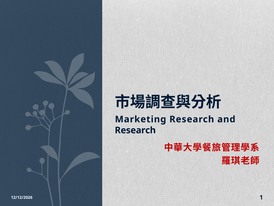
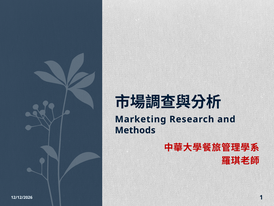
Research: Research -> Methods (135, 130)
